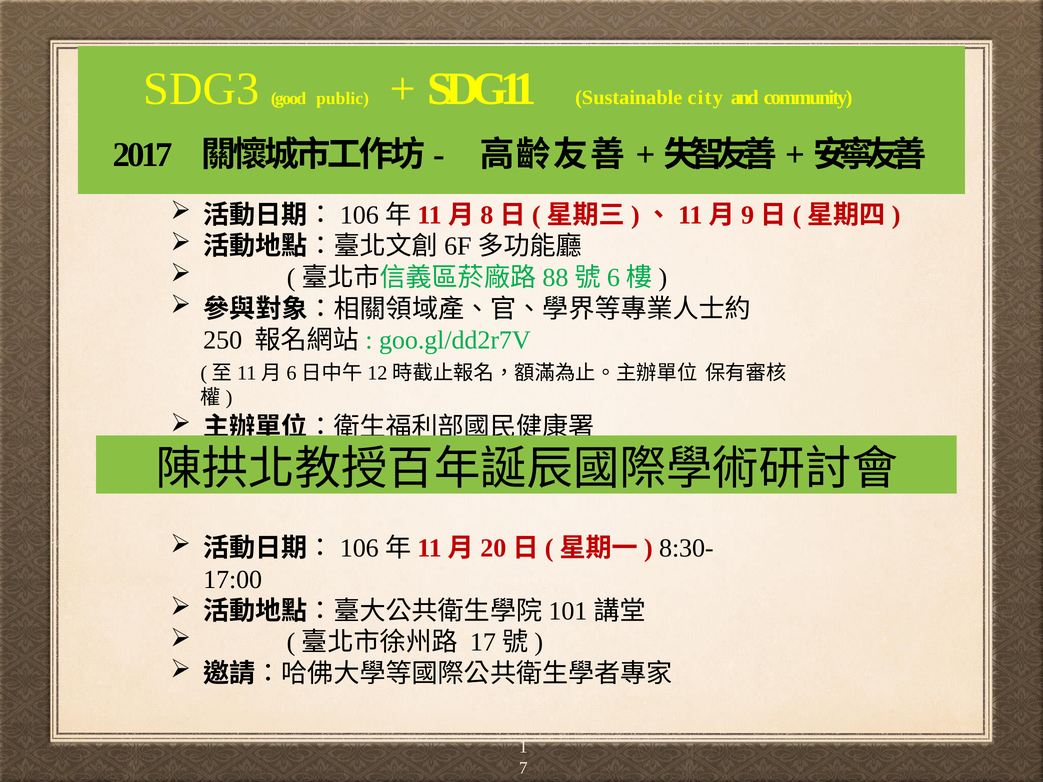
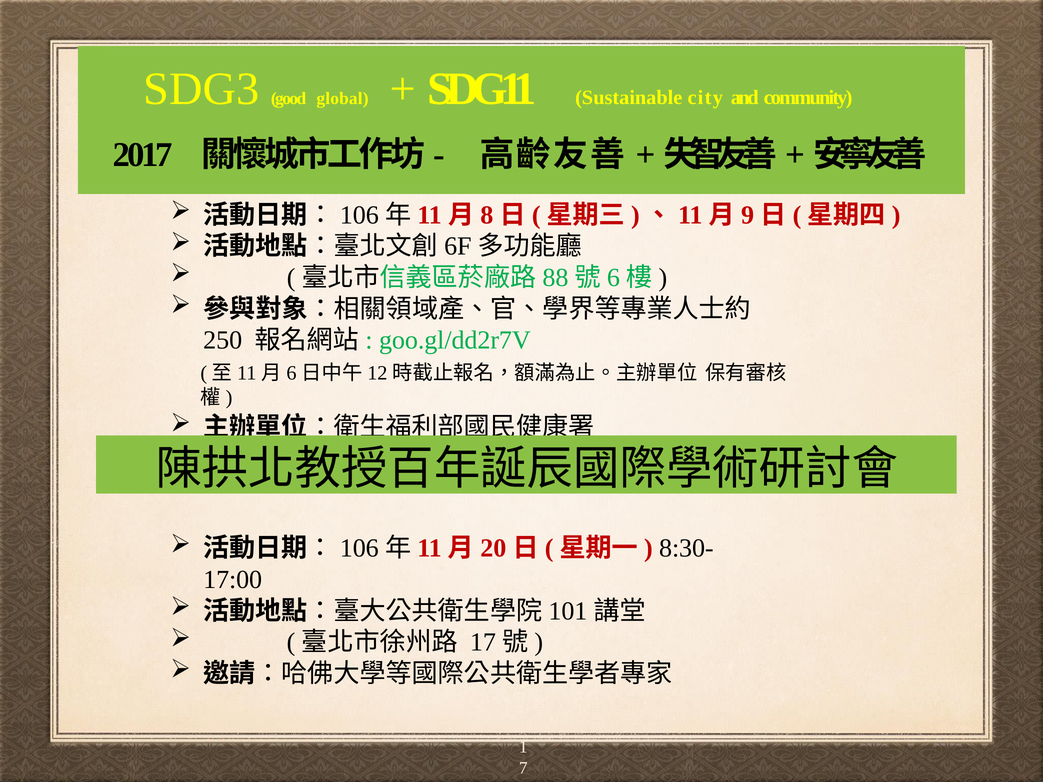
public: public -> global (343, 99)
